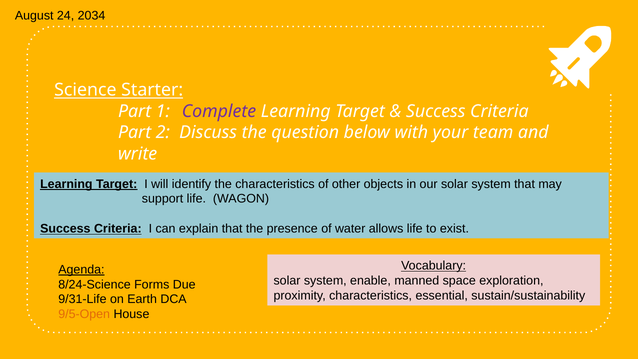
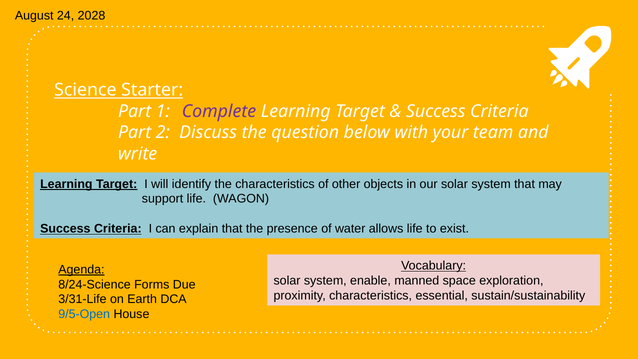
2034: 2034 -> 2028 (91, 15)
9/31-Life: 9/31-Life -> 3/31-Life (82, 299)
9/5-Open colour: orange -> blue (84, 314)
